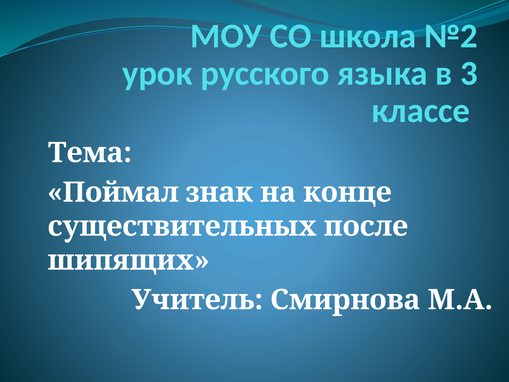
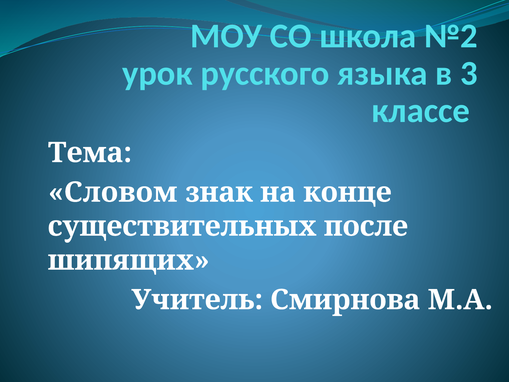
Поймал: Поймал -> Словом (113, 192)
